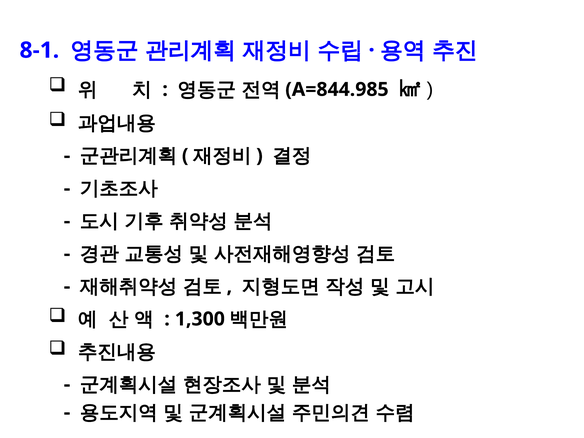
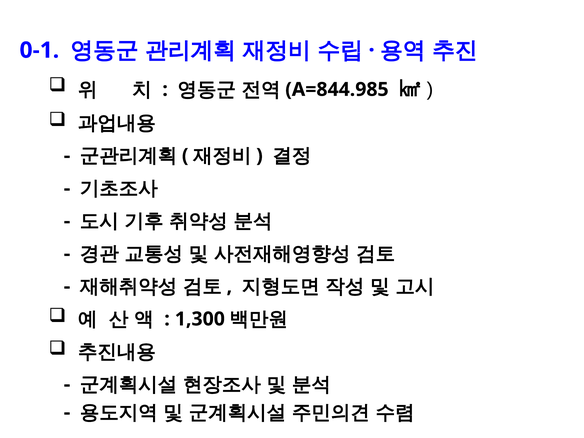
8-1: 8-1 -> 0-1 (39, 50)
